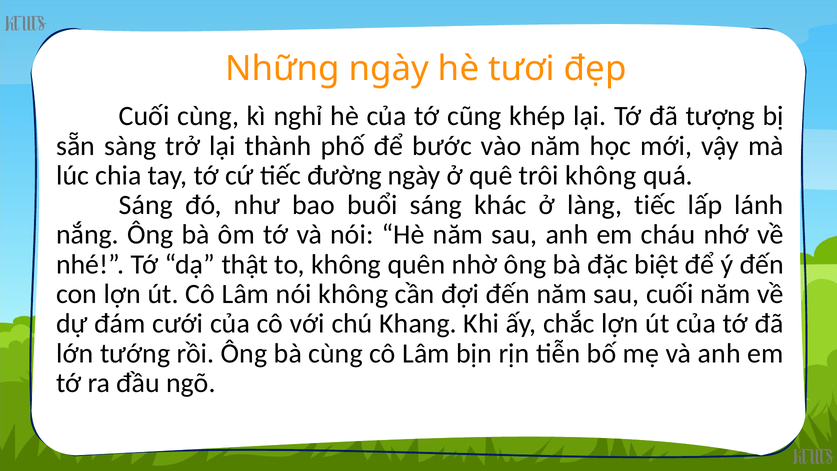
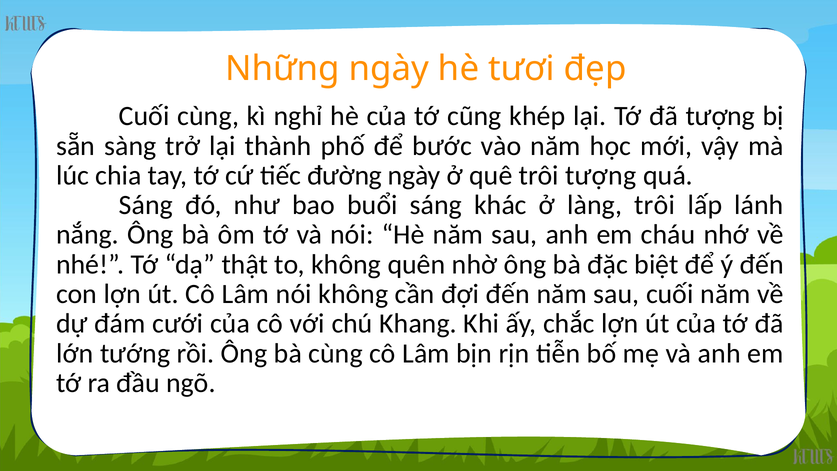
trôi không: không -> tượng (601, 175)
làng tiếc: tiếc -> trôi (655, 205)
